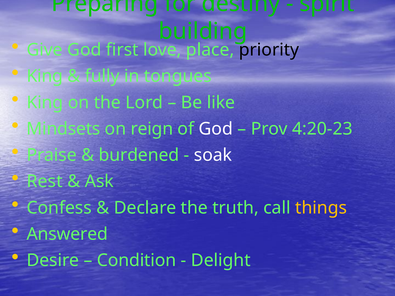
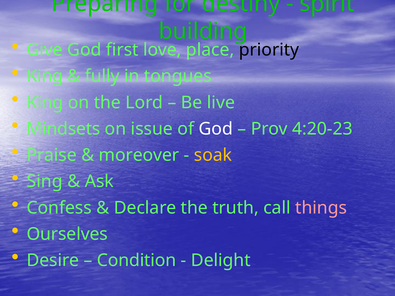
like: like -> live (221, 103)
reign: reign -> issue (152, 129)
burdened: burdened -> moreover (139, 155)
soak colour: white -> yellow (213, 155)
Rest: Rest -> Sing (45, 182)
things colour: yellow -> pink (321, 208)
Answered: Answered -> Ourselves (67, 234)
